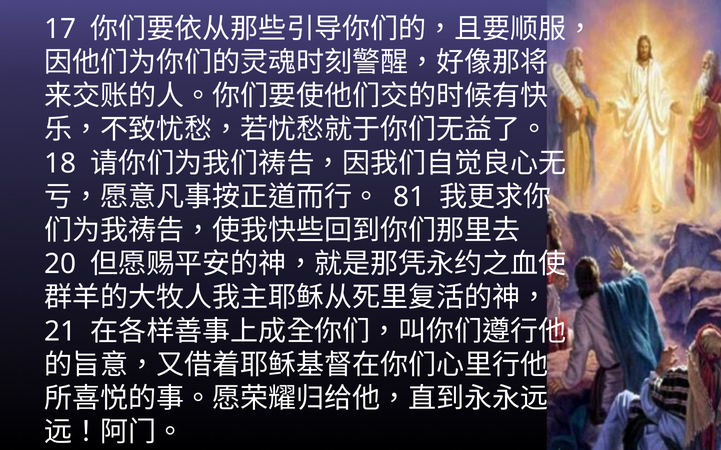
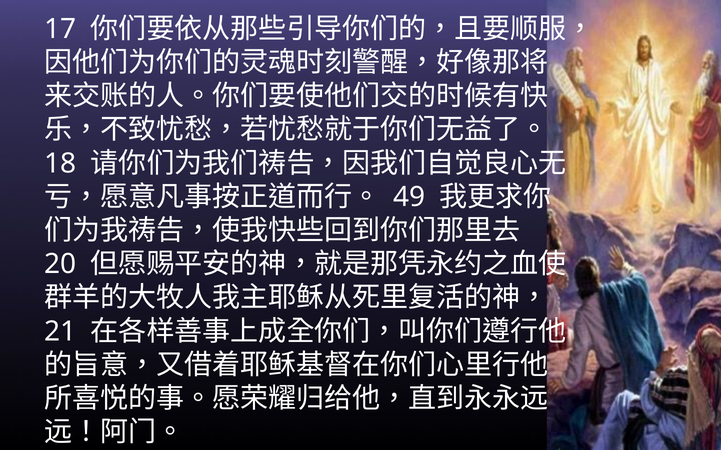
81: 81 -> 49 (409, 197)
